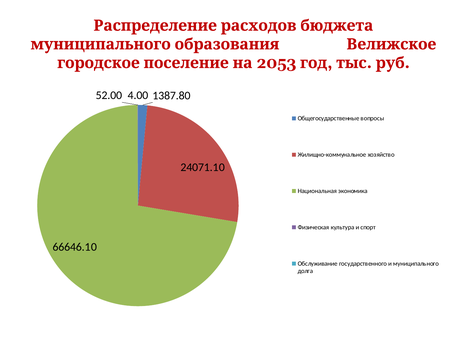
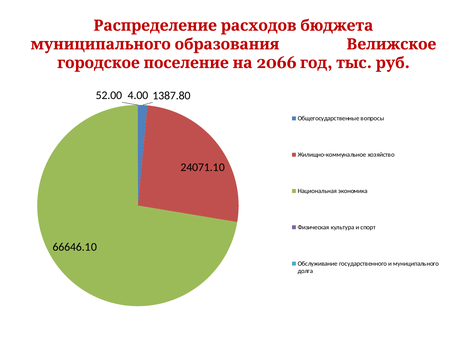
2053: 2053 -> 2066 (276, 63)
